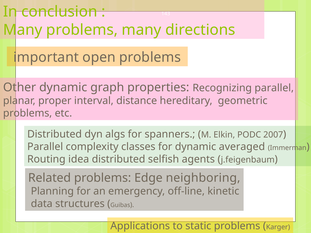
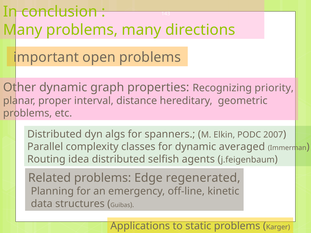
Recognizing parallel: parallel -> priority (274, 88)
neighboring: neighboring -> regenerated (203, 178)
